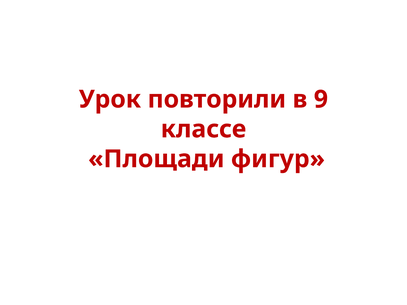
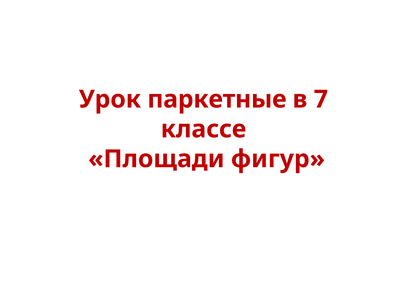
повторили: повторили -> паркетные (217, 99)
9: 9 -> 7 (321, 99)
